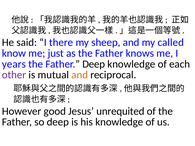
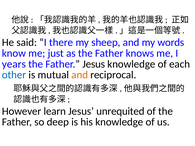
called: called -> words (171, 42)
Father Deep: Deep -> Jesus (94, 64)
other colour: purple -> blue (14, 75)
good: good -> learn (55, 111)
